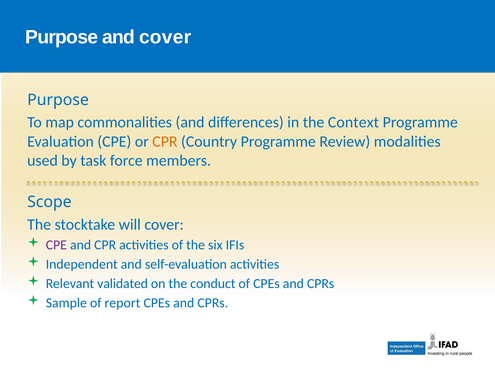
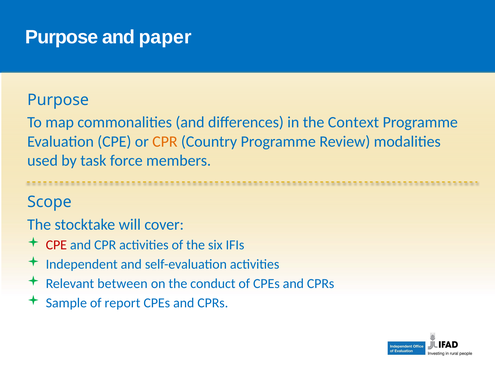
and cover: cover -> paper (165, 37)
CPE colour: purple -> red (56, 244)
validated: validated -> between (122, 283)
